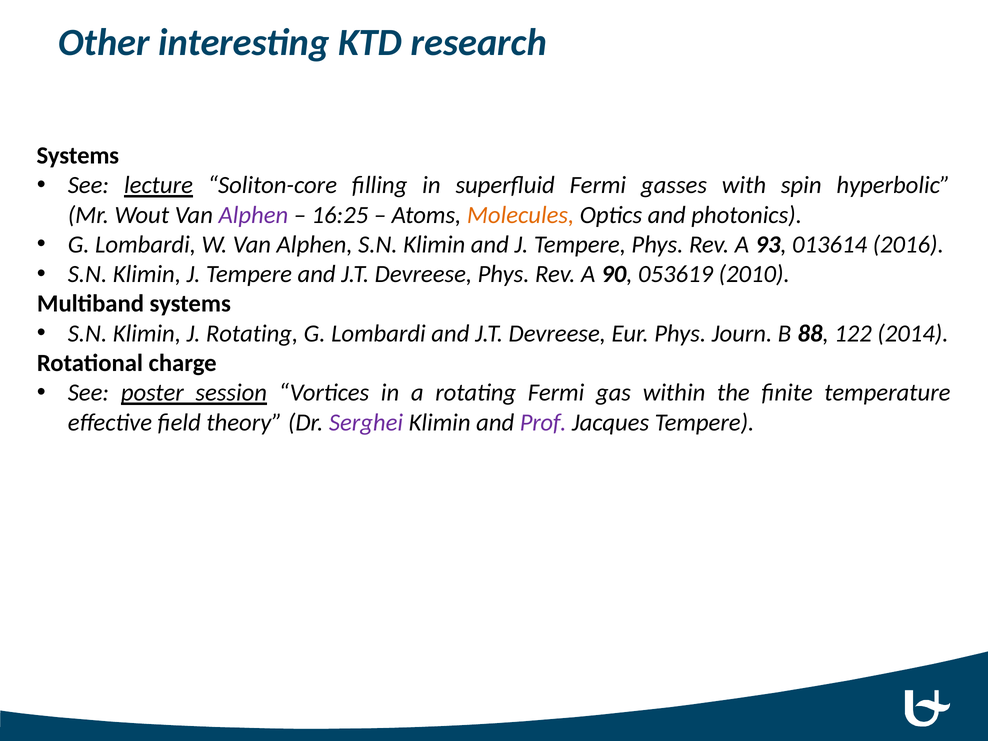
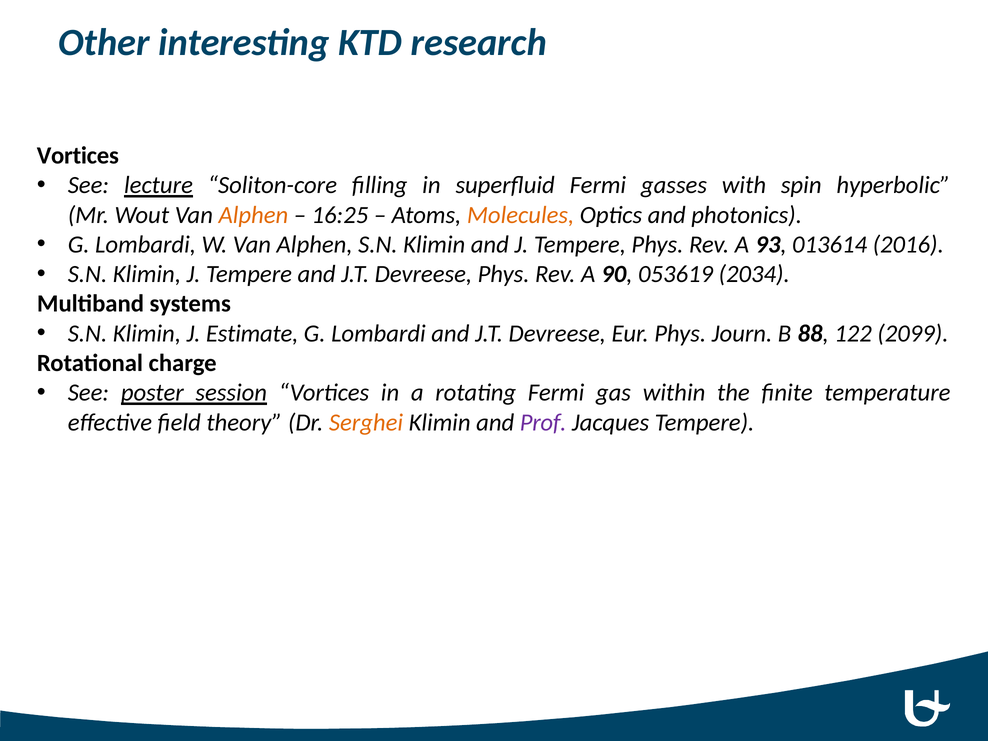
Systems: Systems -> Vortices (78, 156)
Alphen colour: purple -> orange (253, 215)
2010: 2010 -> 2034 (754, 274)
J Rotating: Rotating -> Estimate (252, 333)
2014: 2014 -> 2099 (913, 333)
Serghei colour: purple -> orange (366, 422)
